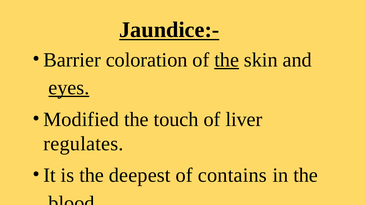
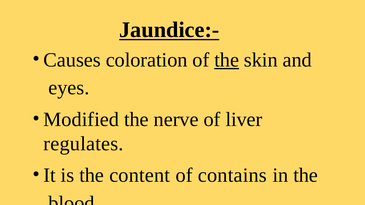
Barrier: Barrier -> Causes (72, 60)
eyes underline: present -> none (69, 88)
touch: touch -> nerve (176, 120)
deepest: deepest -> content (140, 175)
